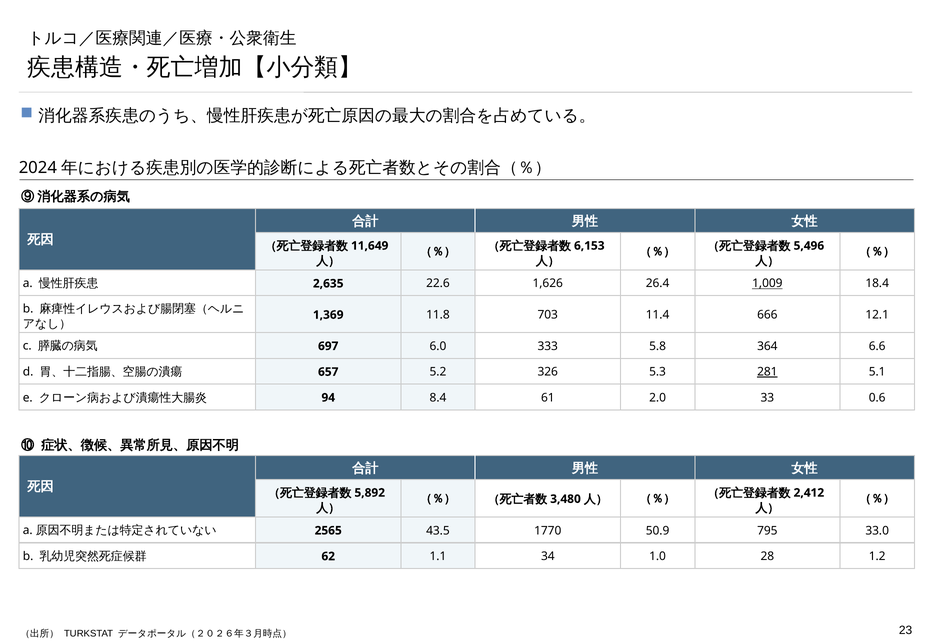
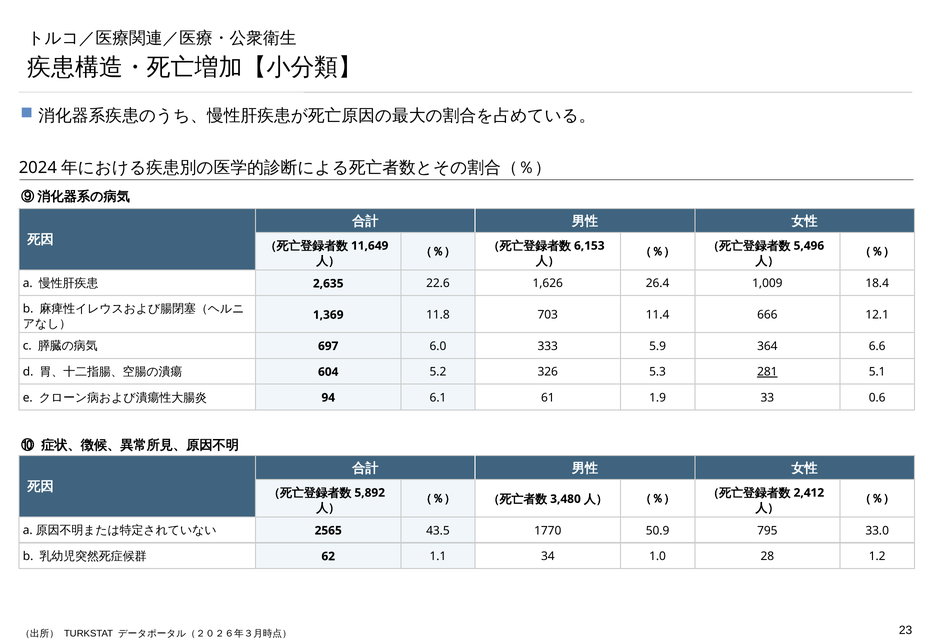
1,009 underline: present -> none (767, 284)
5.8: 5.8 -> 5.9 (658, 346)
657: 657 -> 604 (328, 372)
8.4: 8.4 -> 6.1 (438, 398)
2.0: 2.0 -> 1.9 (658, 398)
